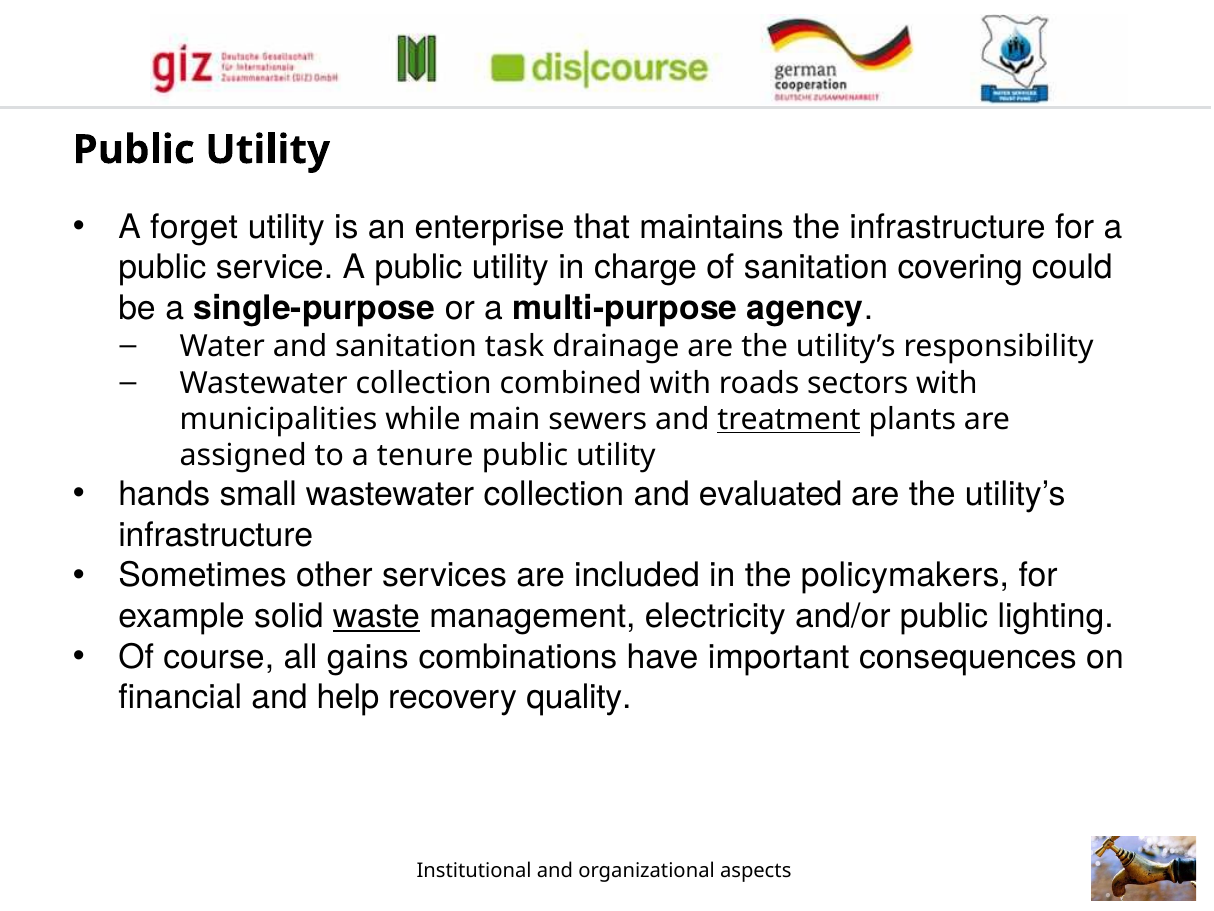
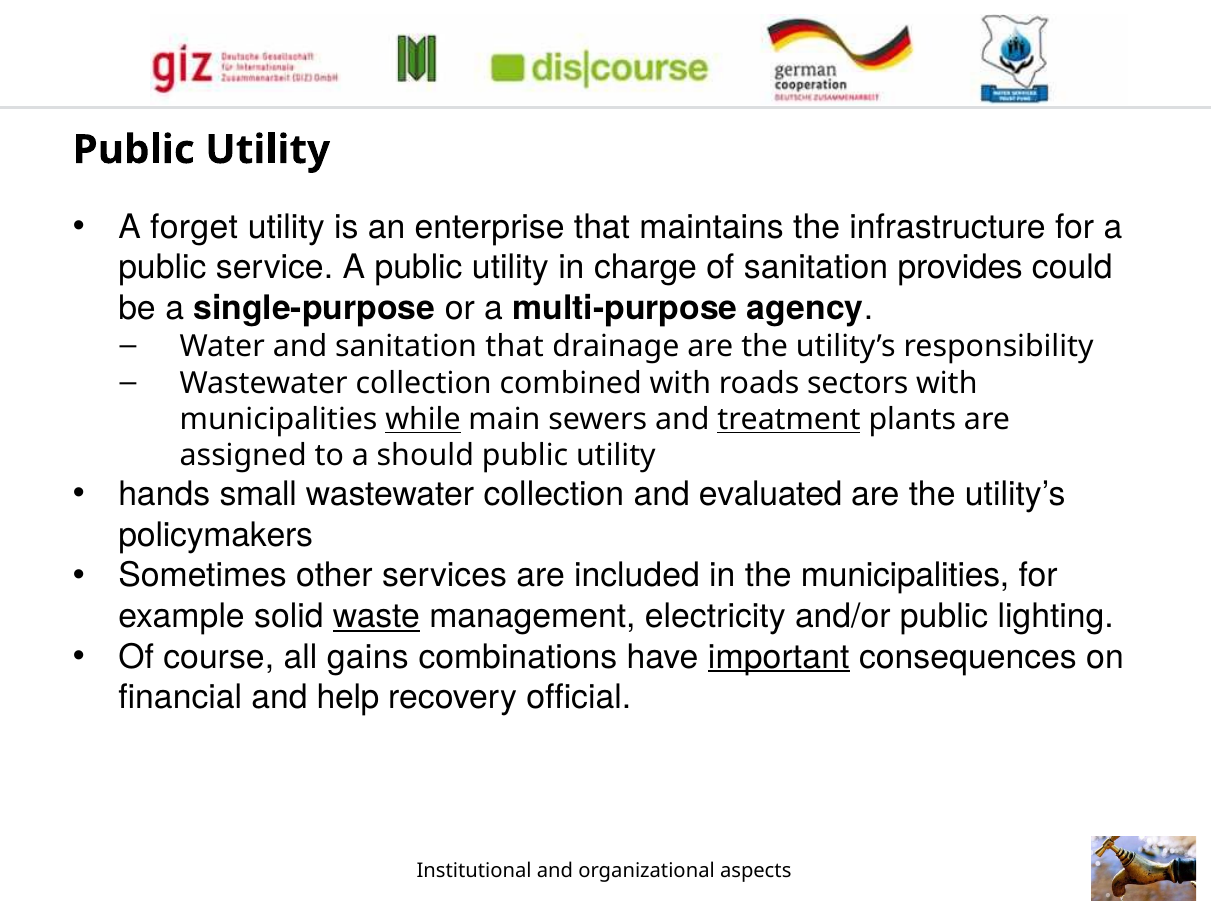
covering: covering -> provides (960, 268)
sanitation task: task -> that (515, 346)
while underline: none -> present (423, 419)
tenure: tenure -> should (425, 456)
infrastructure: infrastructure -> policymakers (216, 535)
the policymakers: policymakers -> municipalities (905, 575)
important underline: none -> present (779, 657)
quality: quality -> official (579, 697)
